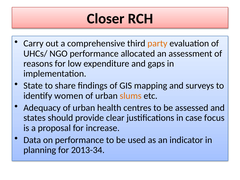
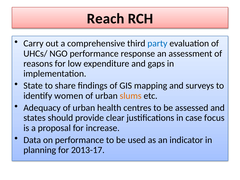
Closer: Closer -> Reach (106, 19)
party colour: orange -> blue (157, 43)
allocated: allocated -> response (138, 54)
2013-34: 2013-34 -> 2013-17 (88, 150)
